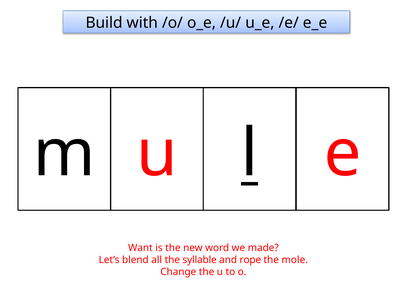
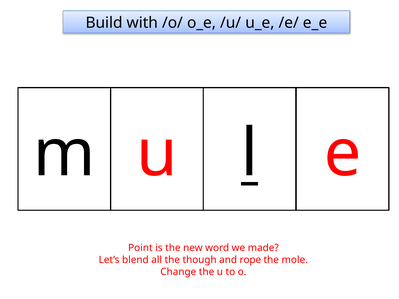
Want: Want -> Point (140, 248)
syllable: syllable -> though (200, 260)
